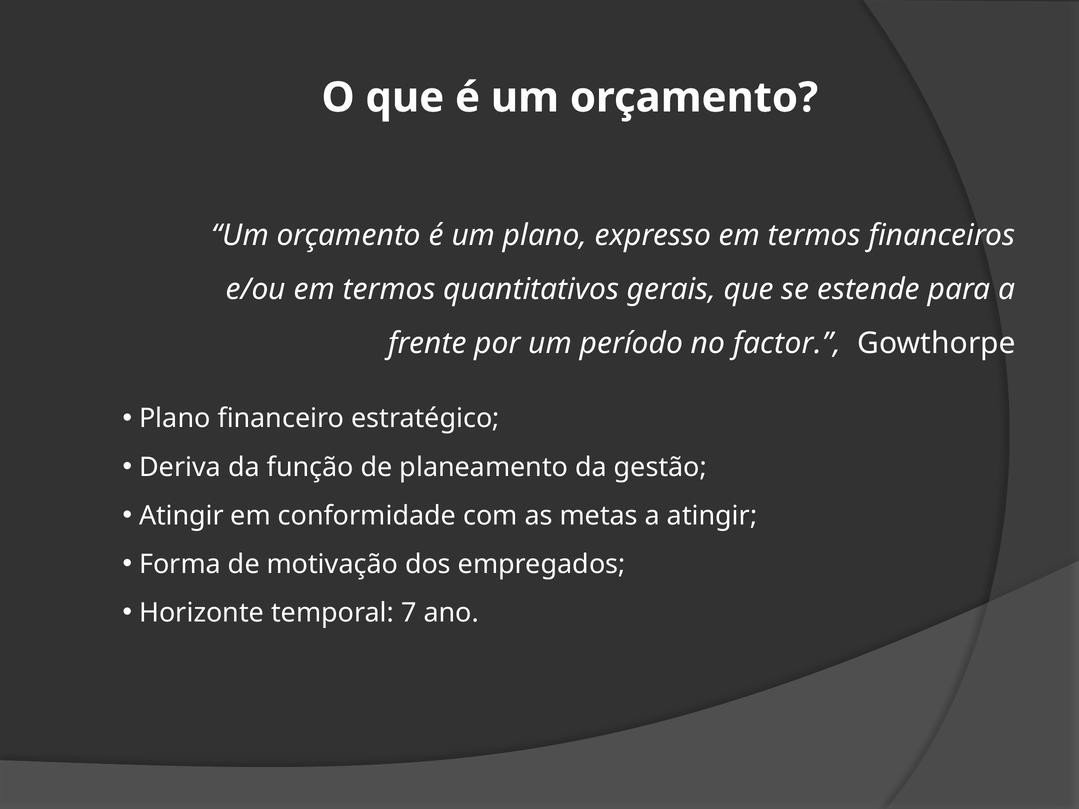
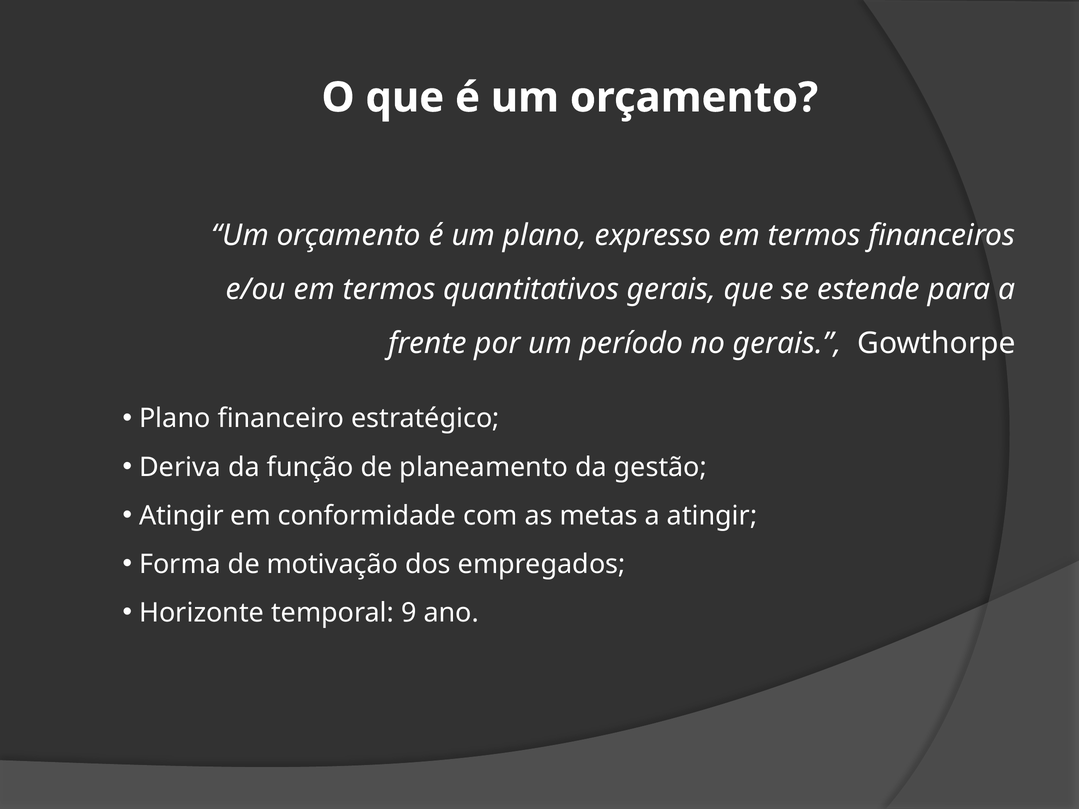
no factor: factor -> gerais (787, 344)
7: 7 -> 9 (409, 613)
